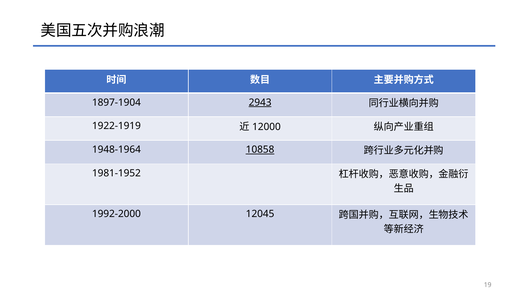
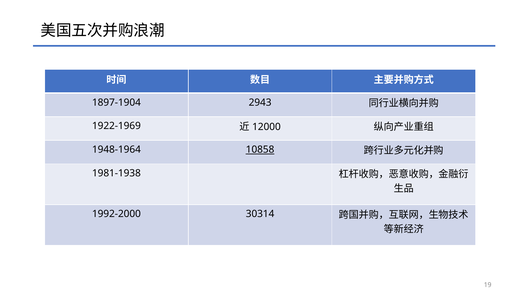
2943 underline: present -> none (260, 102)
1922-1919: 1922-1919 -> 1922-1969 (116, 126)
1981-1952: 1981-1952 -> 1981-1938 (116, 173)
12045: 12045 -> 30314 (260, 214)
